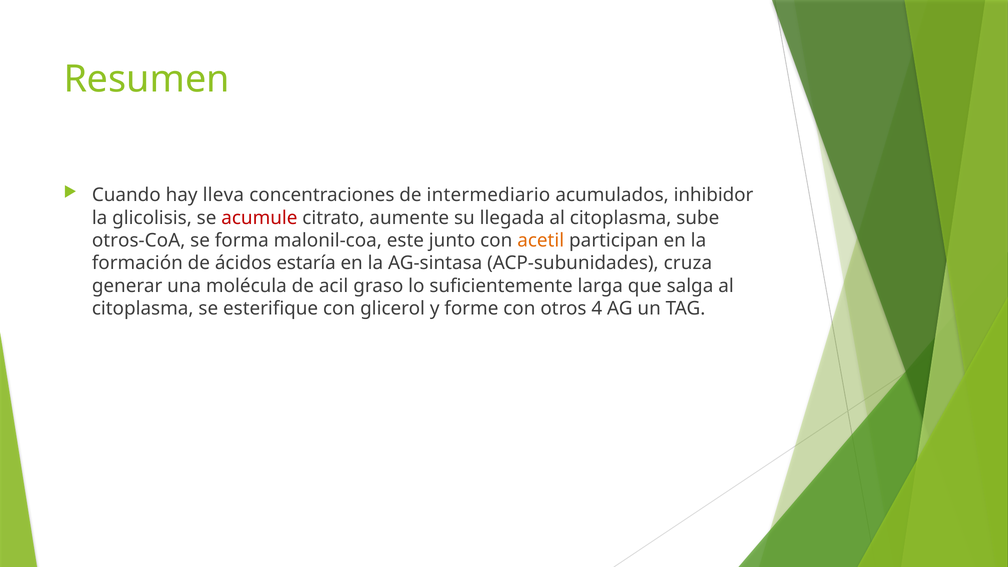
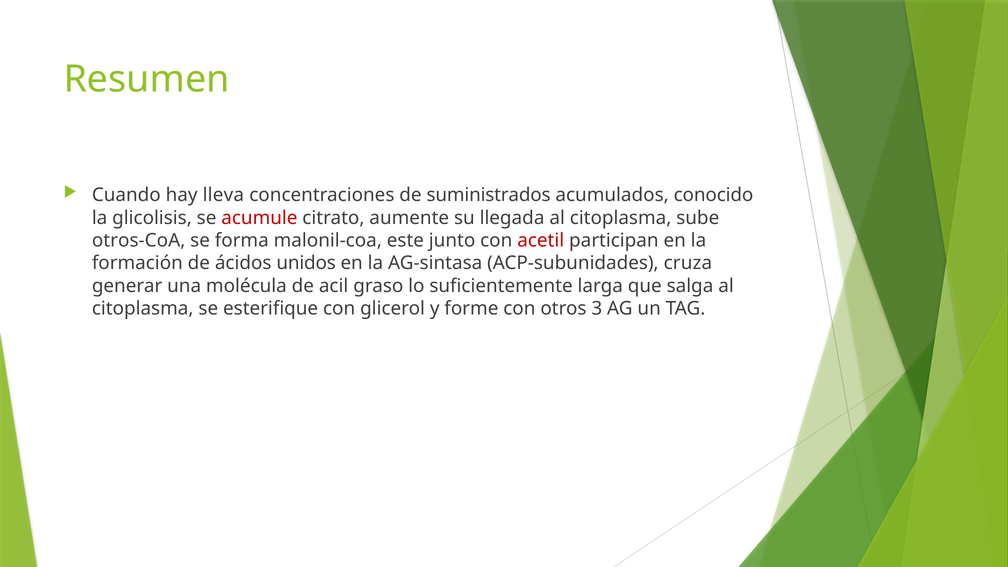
intermediario: intermediario -> suministrados (489, 195)
inhibidor: inhibidor -> conocido (714, 195)
acetil colour: orange -> red (541, 240)
estaría: estaría -> unidos (306, 263)
4: 4 -> 3 (597, 308)
